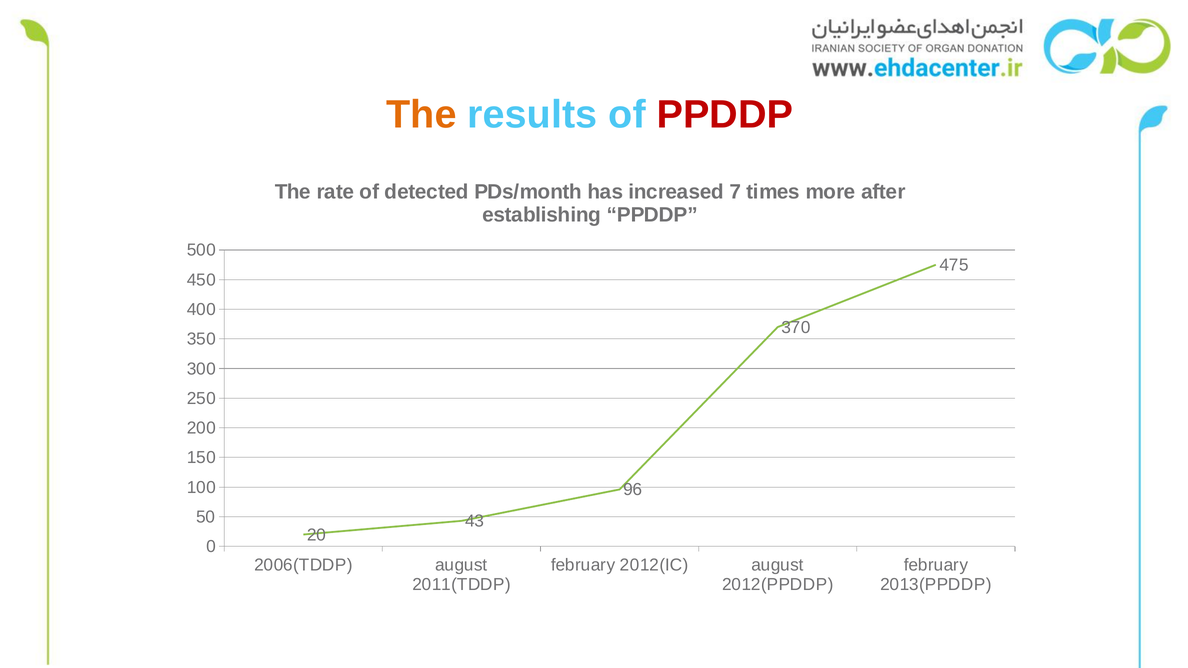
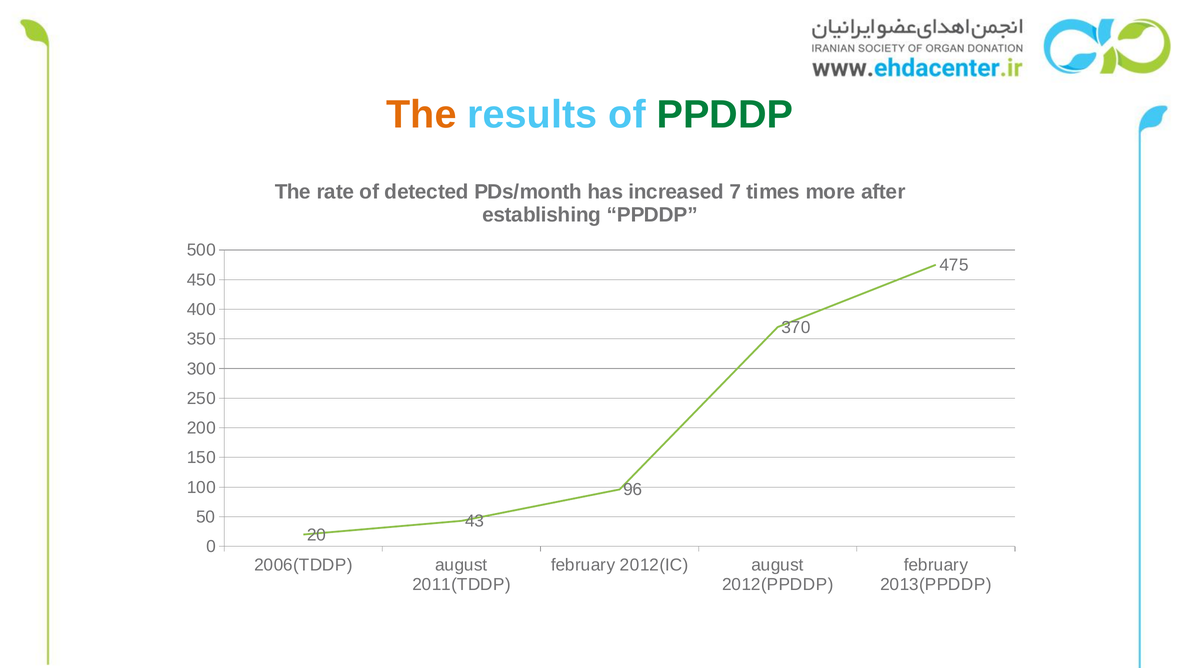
PPDDP colour: red -> green (725, 115)
